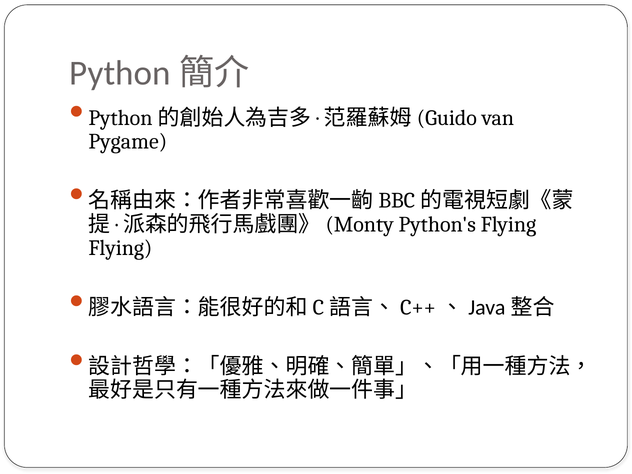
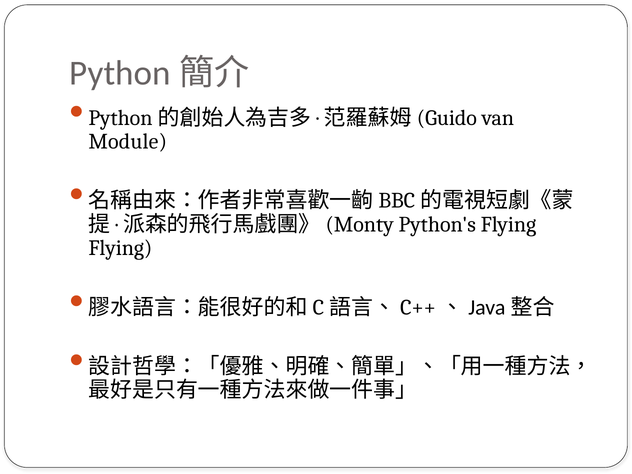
Pygame: Pygame -> Module (128, 142)
